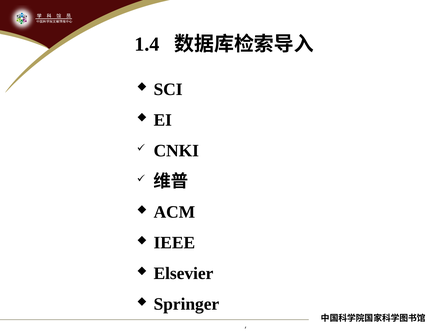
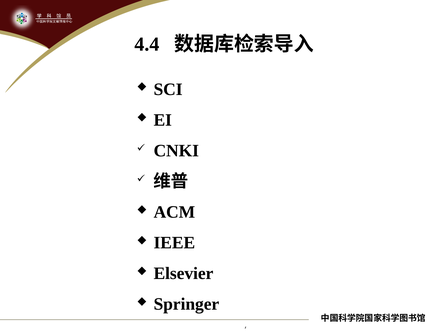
1.4: 1.4 -> 4.4 (147, 44)
